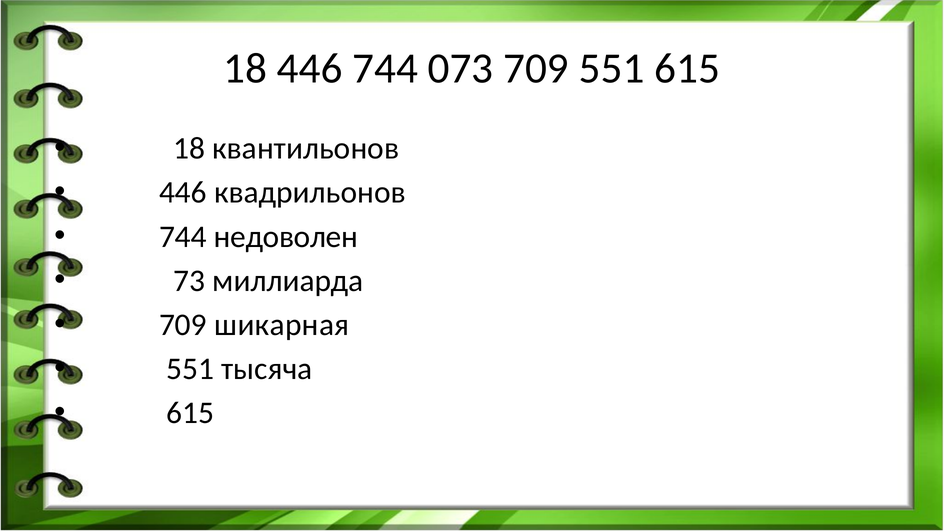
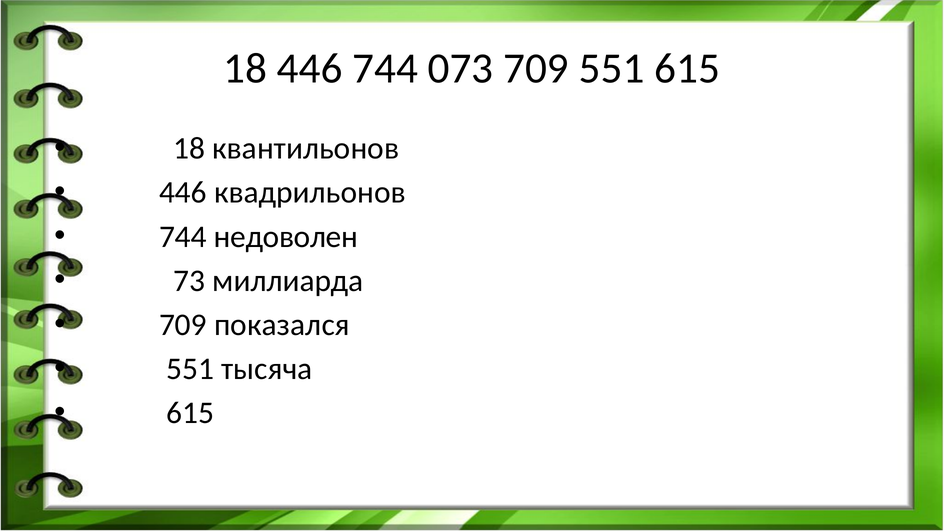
шикарная: шикарная -> показался (282, 325)
